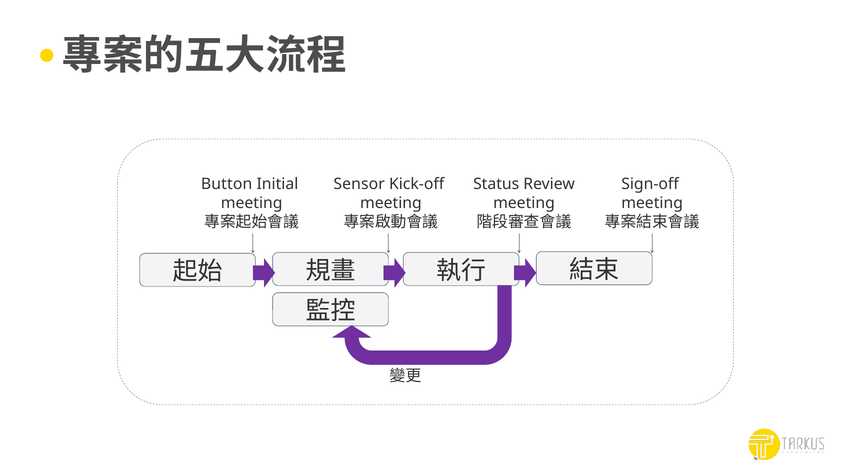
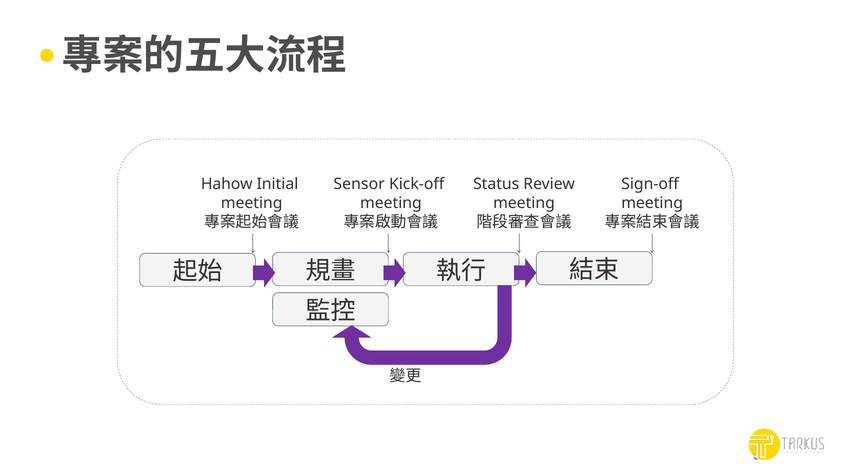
Button: Button -> Hahow (227, 184)
